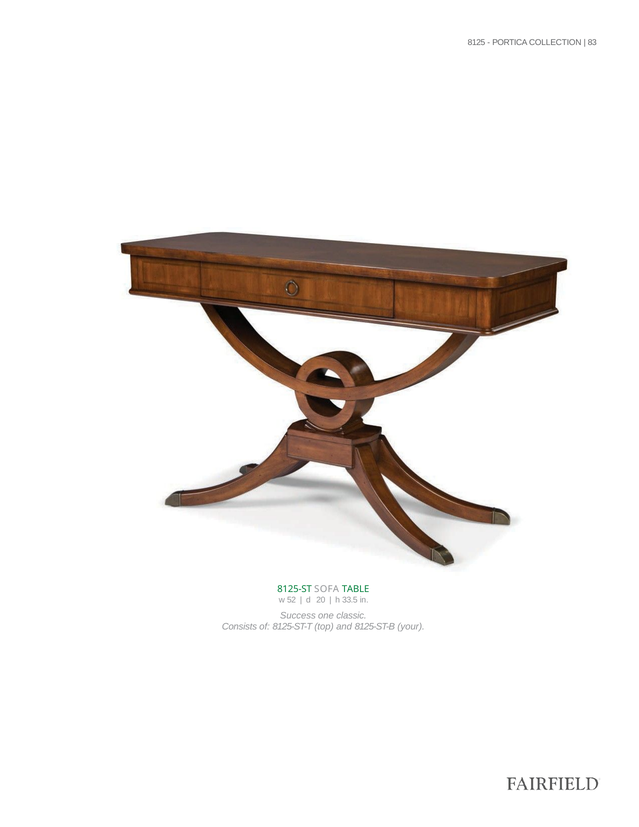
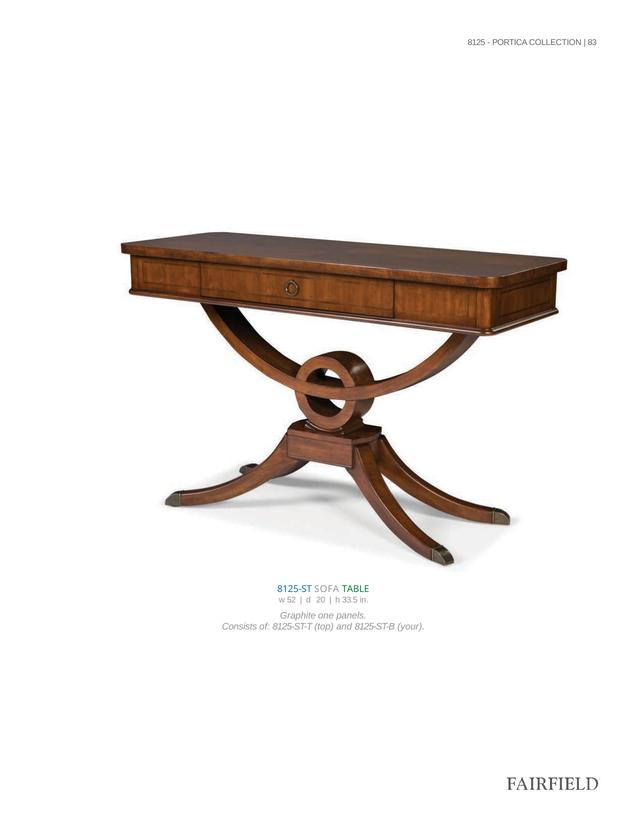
8125-ST colour: green -> blue (295, 589)
Success: Success -> Graphite (298, 616)
classic: classic -> panels (351, 616)
